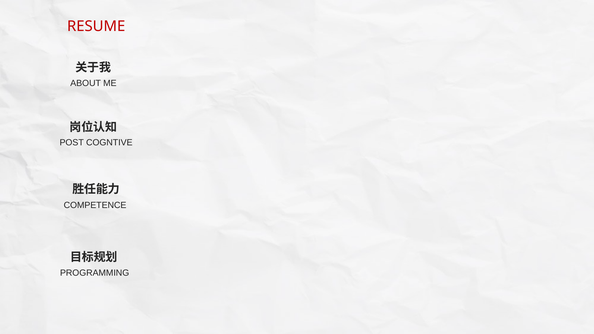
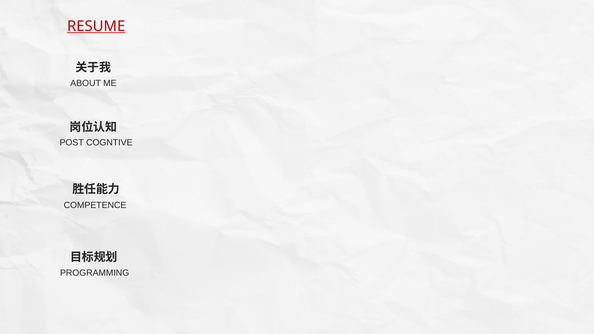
RESUME underline: none -> present (96, 26)
